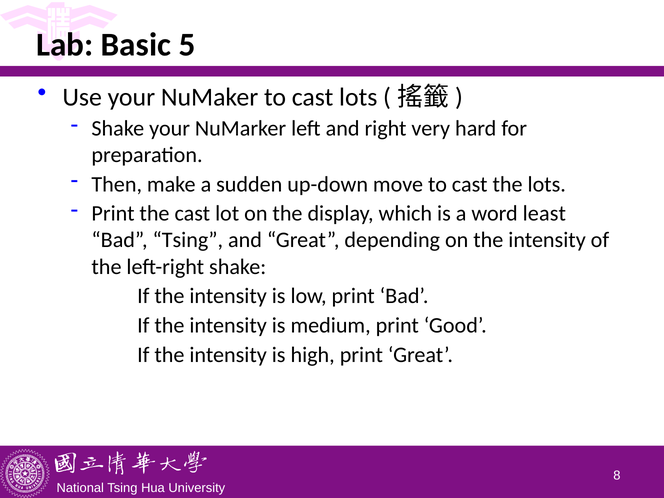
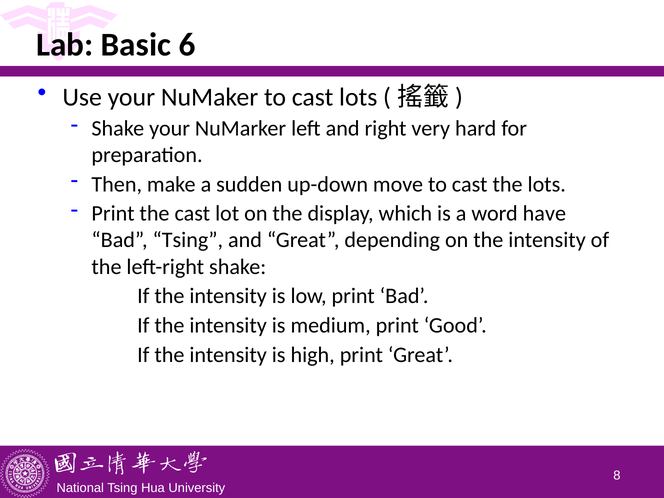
5: 5 -> 6 (187, 45)
least: least -> have (544, 214)
